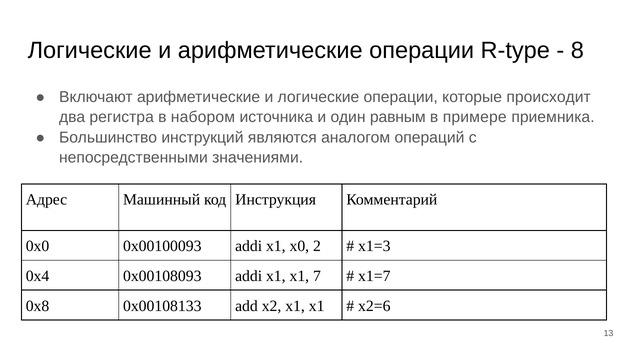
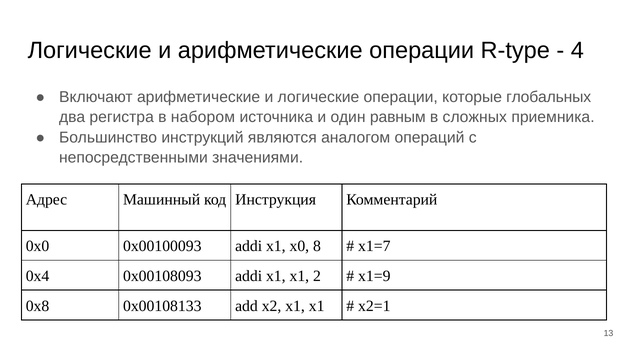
8: 8 -> 4 (577, 50)
происходит: происходит -> глобальных (549, 97)
примере: примере -> сложных (475, 117)
2: 2 -> 8 (317, 246)
x1=3: x1=3 -> x1=7 (374, 246)
7: 7 -> 2 (317, 276)
x1=7: x1=7 -> x1=9 (374, 276)
x2=6: x2=6 -> x2=1 (374, 306)
